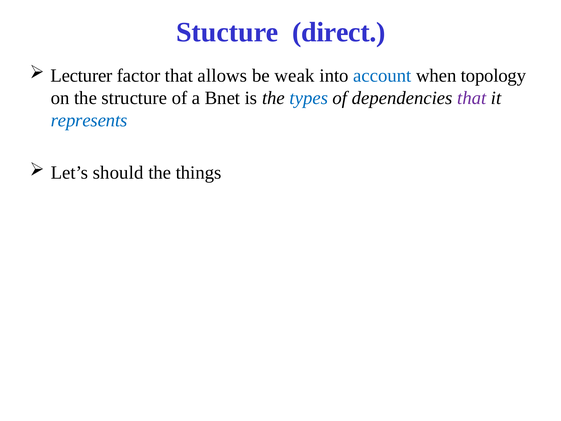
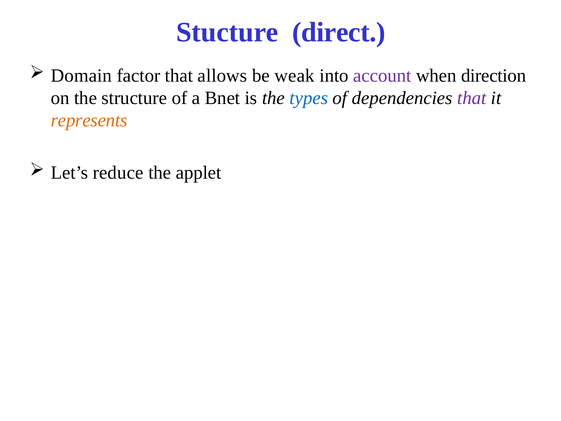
Lecturer: Lecturer -> Domain (81, 75)
account colour: blue -> purple (382, 75)
topology: topology -> direction (494, 75)
represents colour: blue -> orange (89, 120)
should: should -> reduce (118, 173)
things: things -> applet (199, 173)
